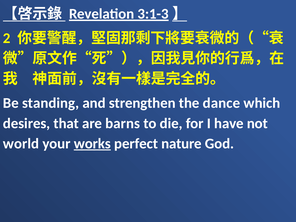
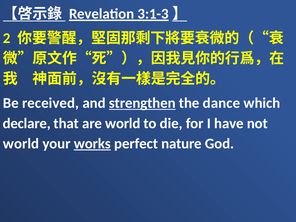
standing: standing -> received (51, 103)
strengthen underline: none -> present (142, 103)
desires: desires -> declare (27, 123)
are barns: barns -> world (123, 123)
